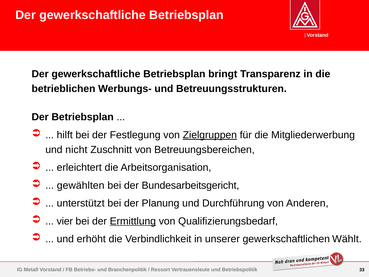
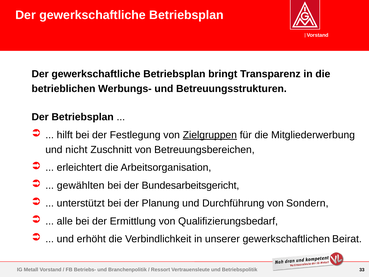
Anderen: Anderen -> Sondern (307, 203)
vier: vier -> alle (65, 221)
Ermittlung underline: present -> none (133, 221)
Wählt: Wählt -> Beirat (347, 239)
